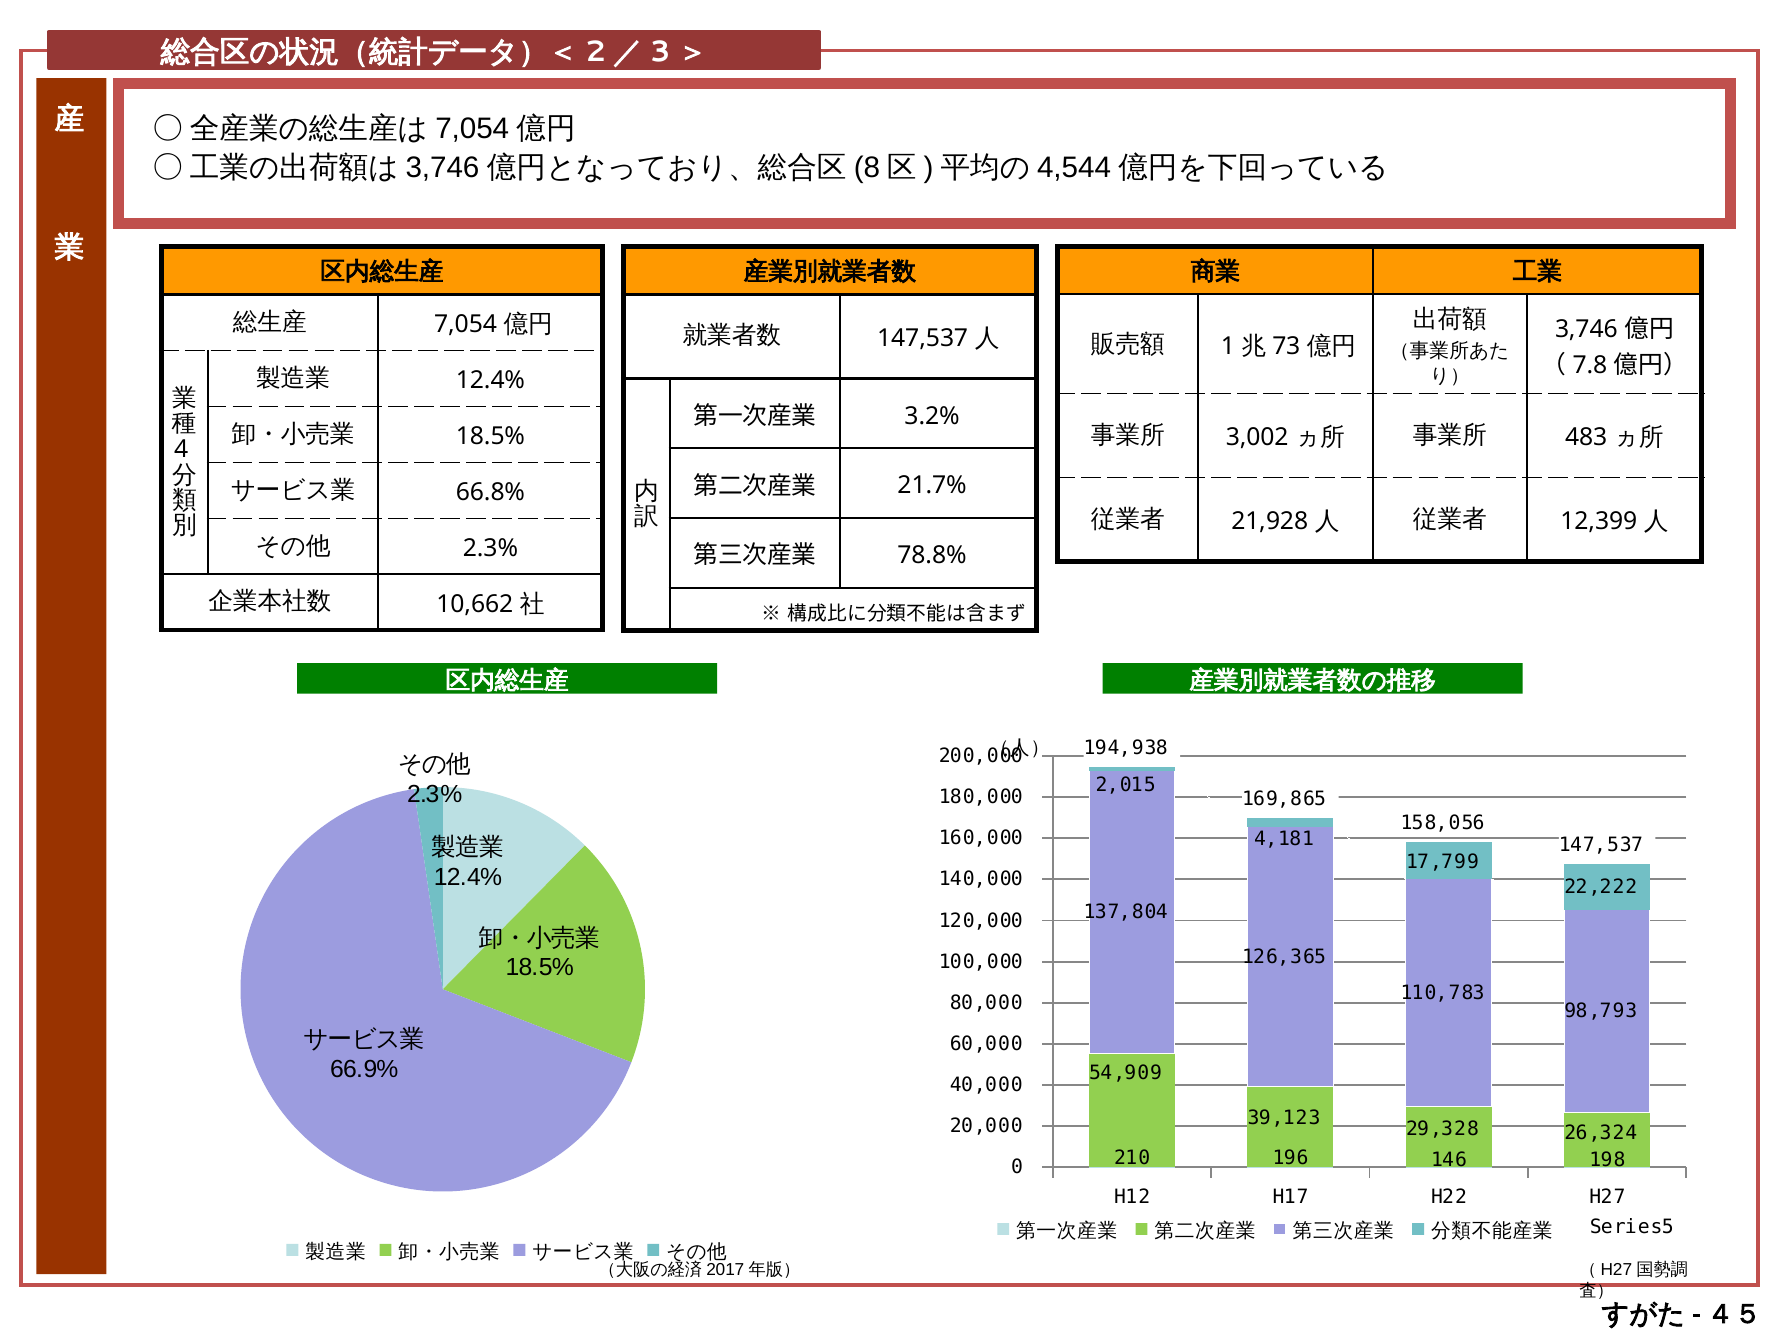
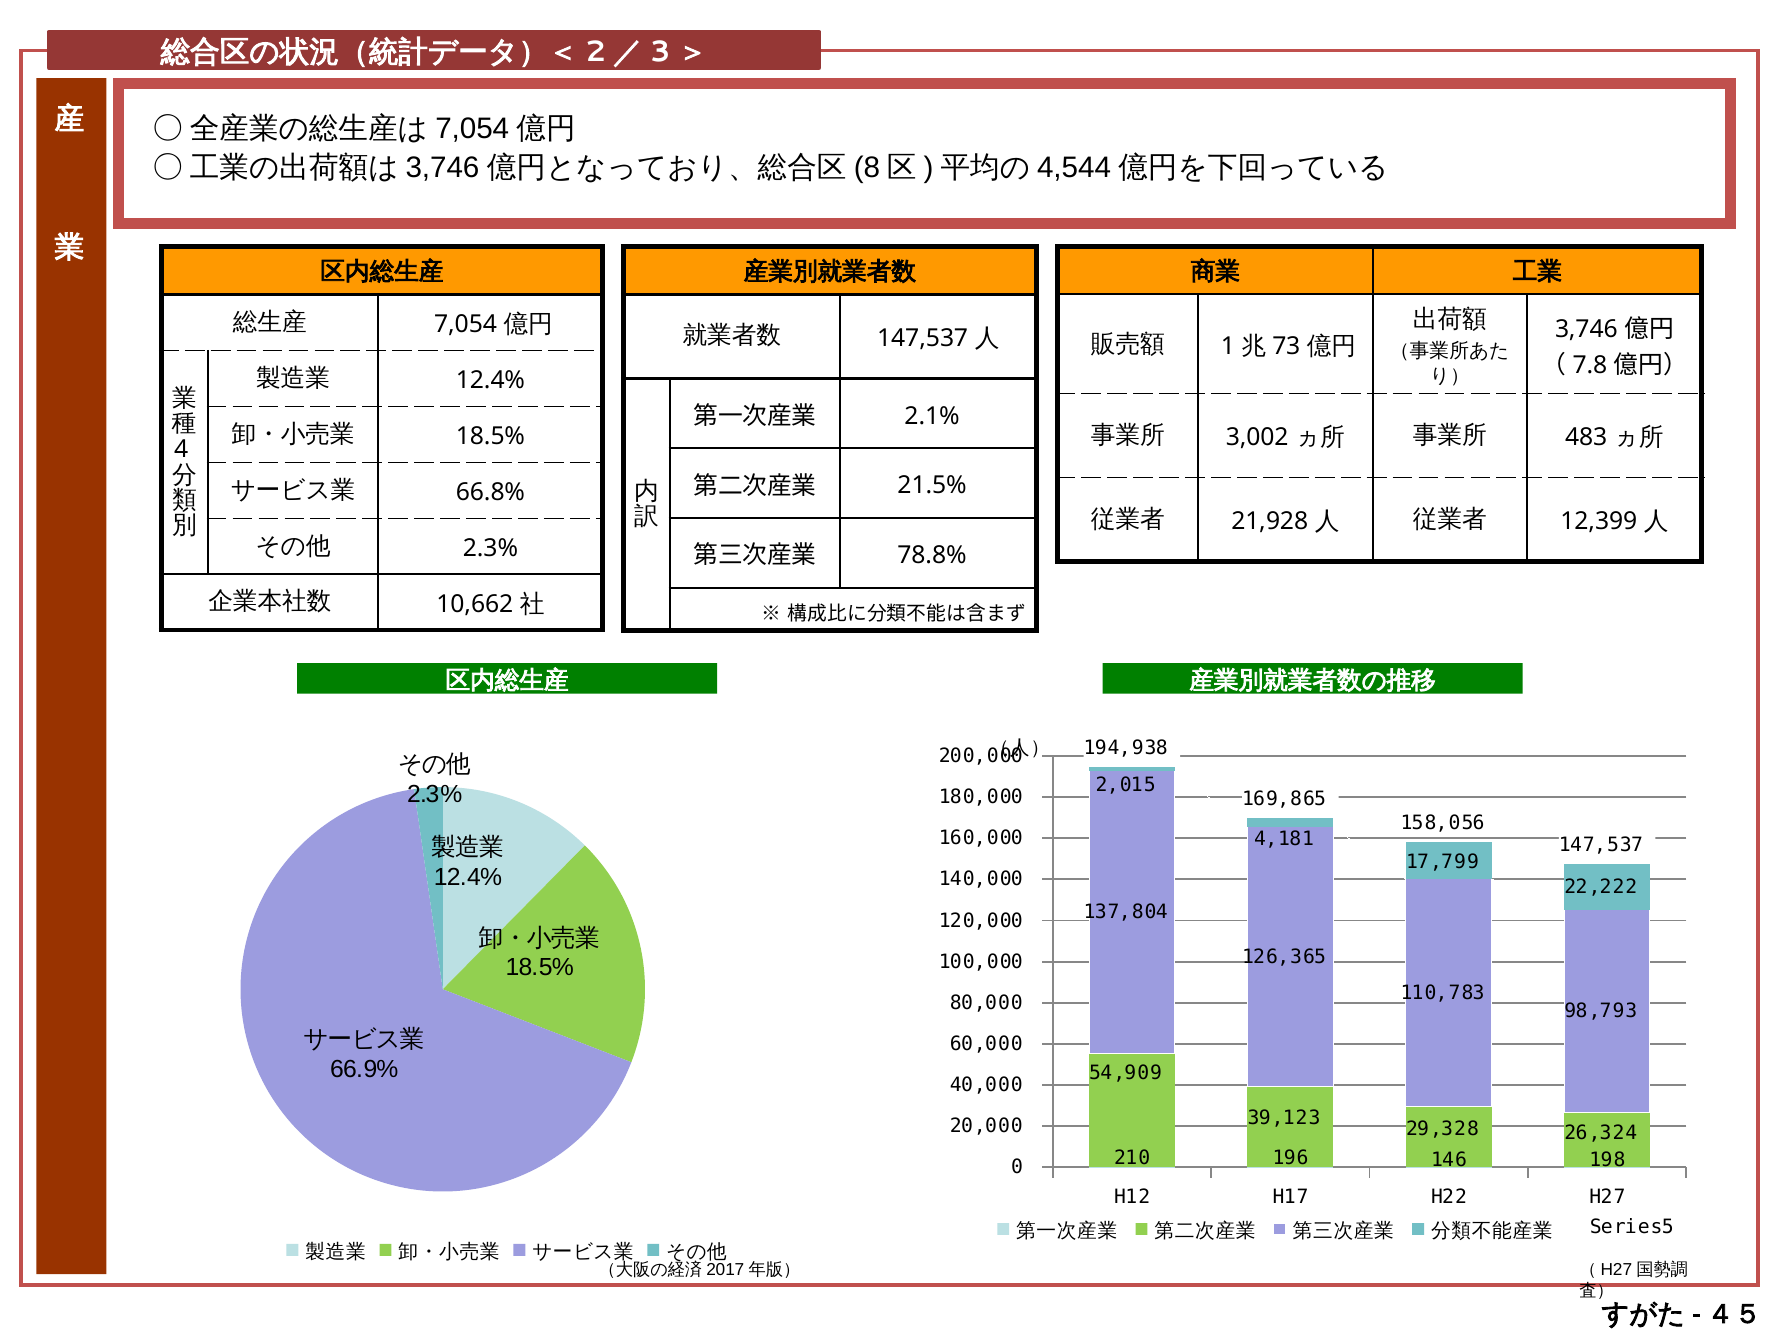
3.2%: 3.2% -> 2.1% (932, 416)
21.7%: 21.7% -> 21.5% (932, 486)
